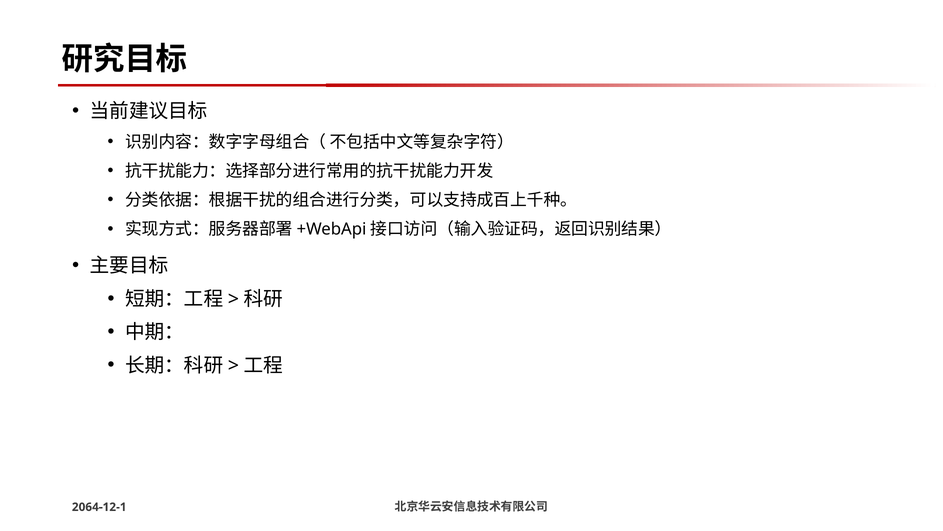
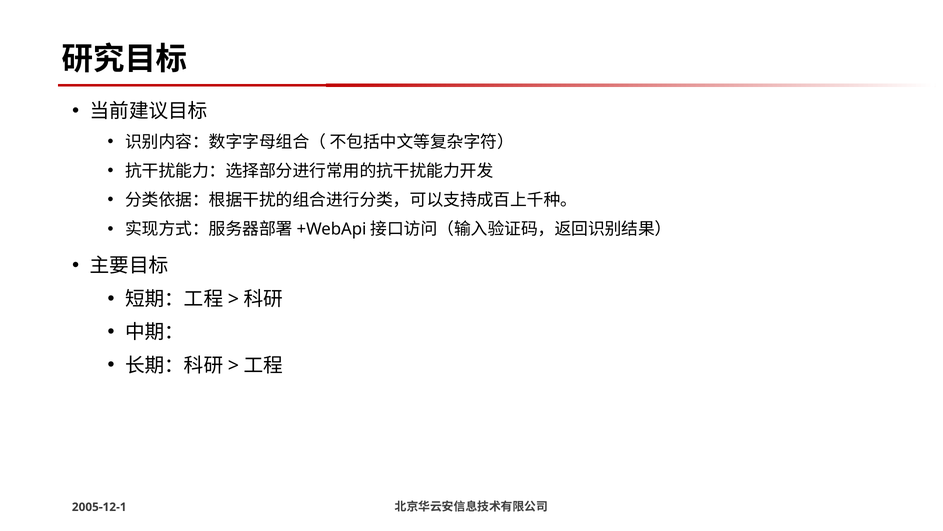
2064-12-1: 2064-12-1 -> 2005-12-1 (99, 507)
